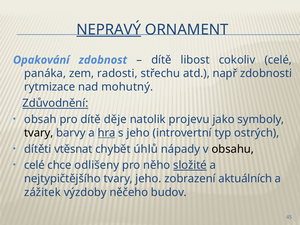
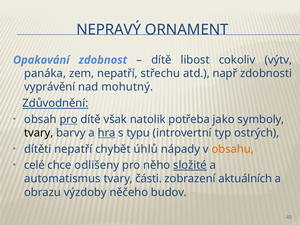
NEPRAVÝ underline: present -> none (109, 30)
cokoliv celé: celé -> výtv (278, 60)
zem radosti: radosti -> nepatří (117, 74)
rytmizace: rytmizace -> vyprávění (50, 87)
pro underline: none -> present (69, 119)
děje: děje -> však (115, 119)
projevu: projevu -> potřeba (189, 119)
s jeho: jeho -> typu (138, 133)
dítěti vtěsnat: vtěsnat -> nepatří (73, 149)
obsahu colour: black -> orange (233, 149)
nejtypičtějšího: nejtypičtějšího -> automatismus (62, 179)
tvary jeho: jeho -> části (149, 179)
zážitek: zážitek -> obrazu (43, 192)
